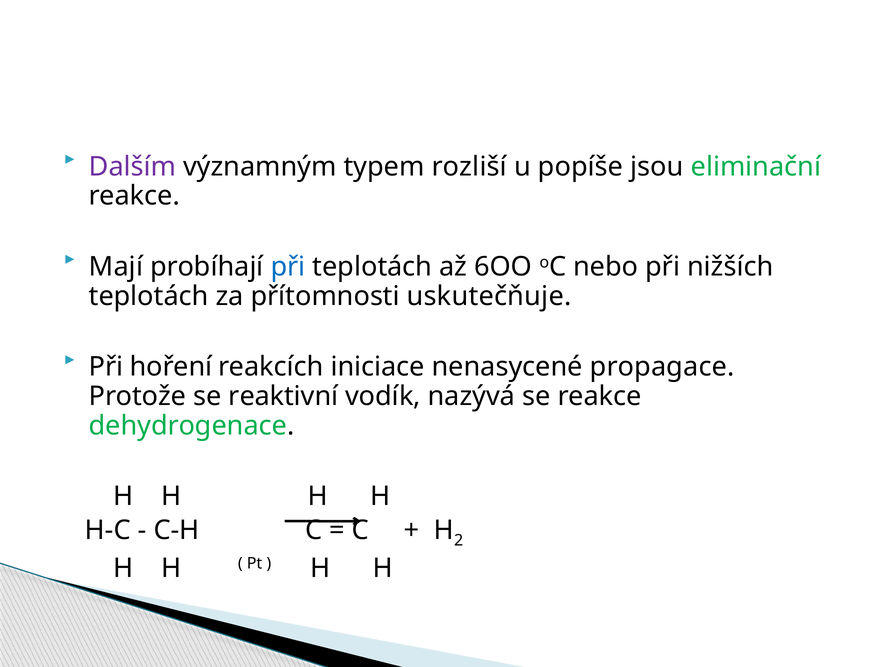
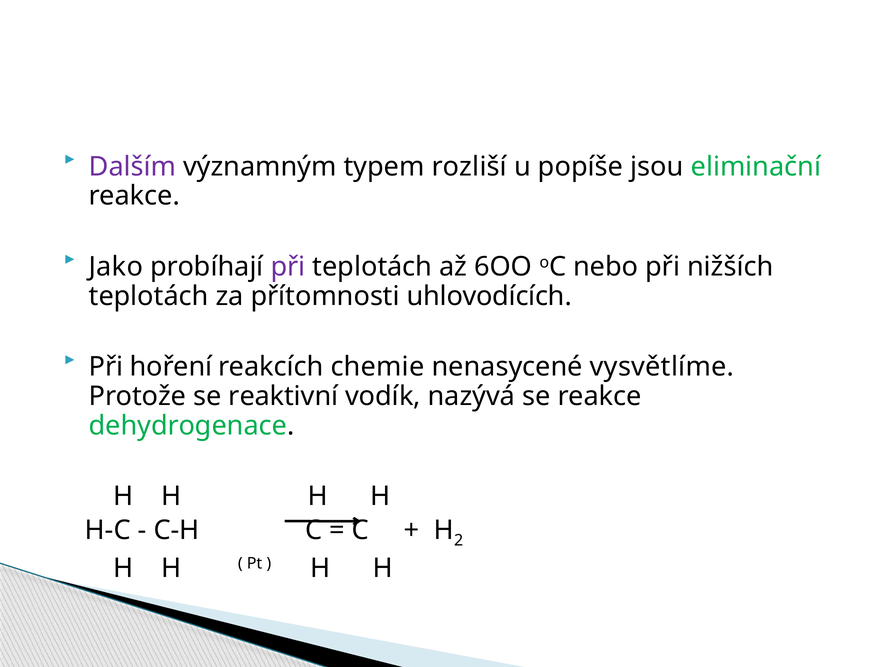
Mají: Mají -> Jako (116, 267)
při colour: blue -> purple (288, 267)
uskutečňuje: uskutečňuje -> uhlovodících (489, 296)
iniciace: iniciace -> chemie (377, 367)
propagace: propagace -> vysvětlíme (662, 367)
